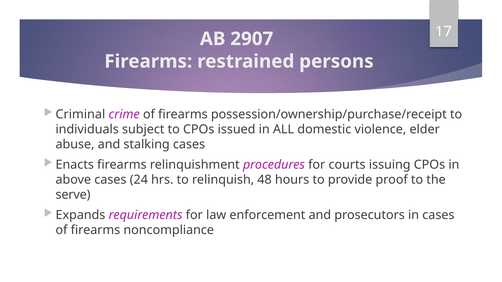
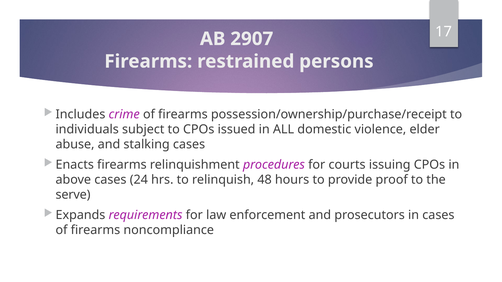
Criminal: Criminal -> Includes (80, 115)
